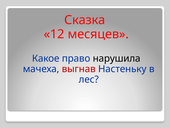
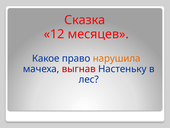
нарушила colour: black -> orange (117, 58)
